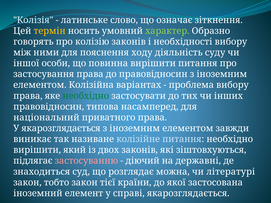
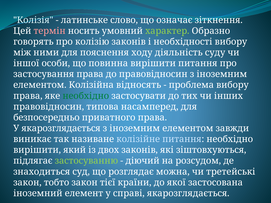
термін colour: yellow -> pink (50, 31)
варіантах: варіантах -> відносять (139, 85)
національний: національний -> безпосередньо (46, 118)
застосуванню colour: pink -> light green (86, 161)
державні: державні -> розсудом (198, 161)
літературі: літературі -> третейські (231, 172)
